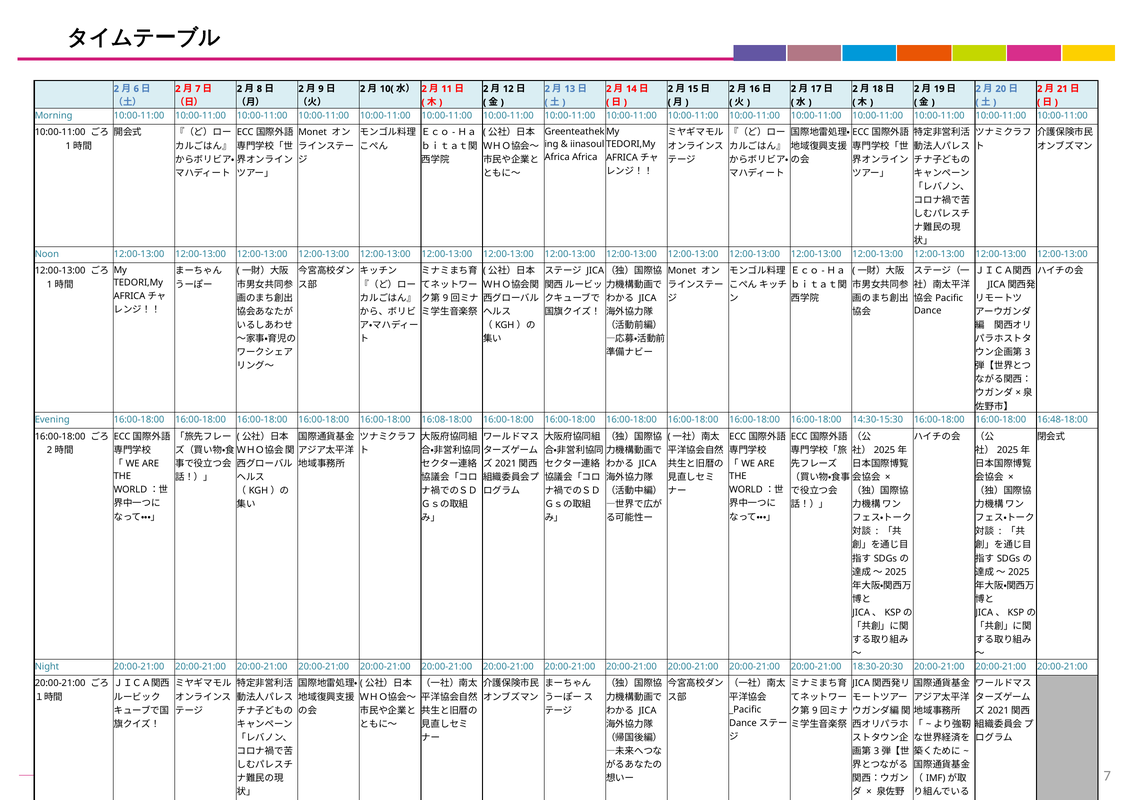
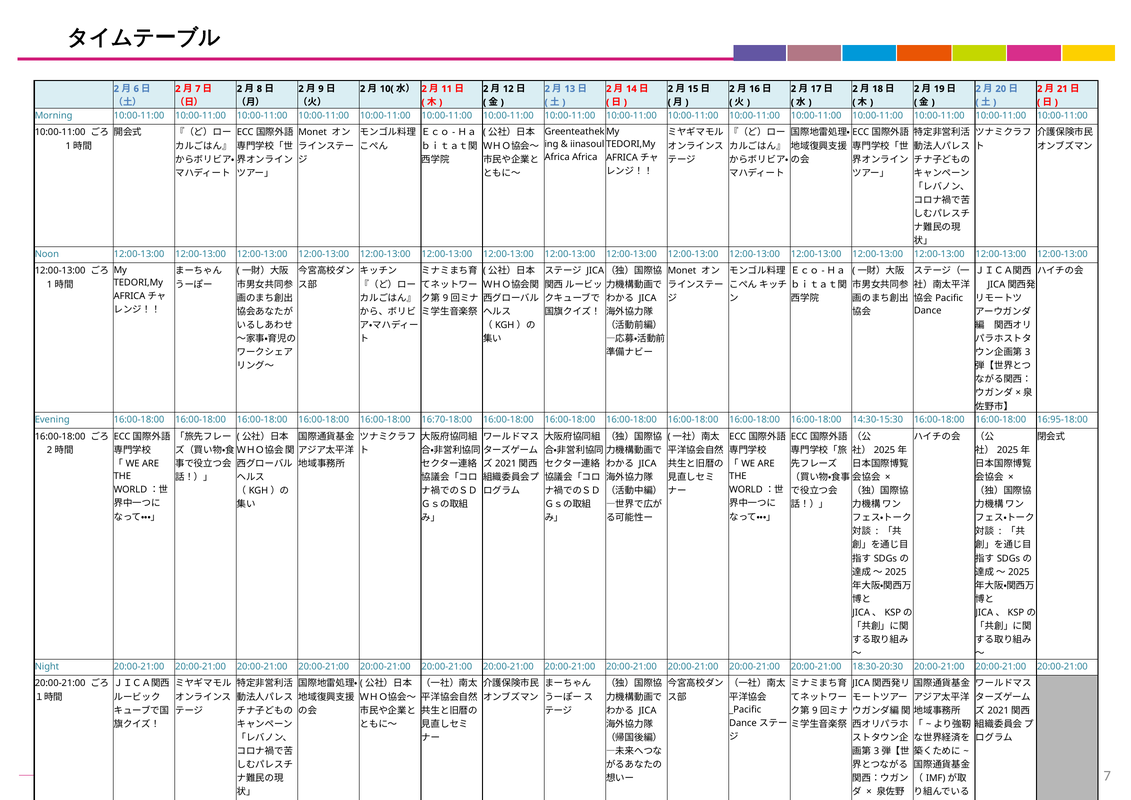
16:08-18:00: 16:08-18:00 -> 16:70-18:00 (447, 420)
16:48-18:00: 16:48-18:00 -> 16:95-18:00 (1062, 420)
